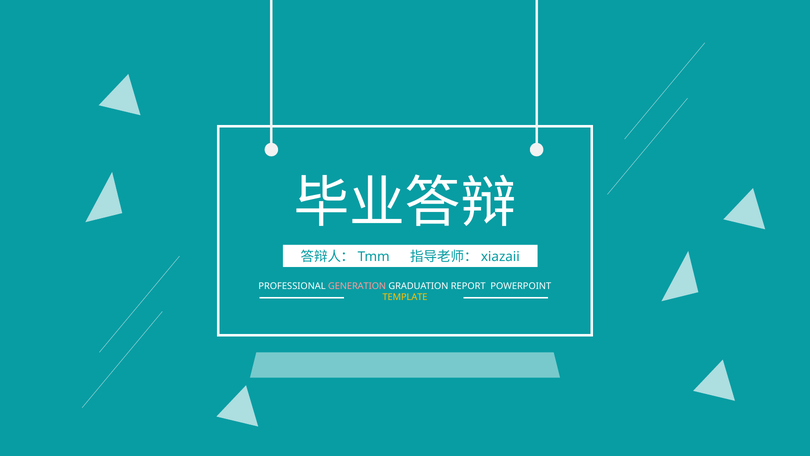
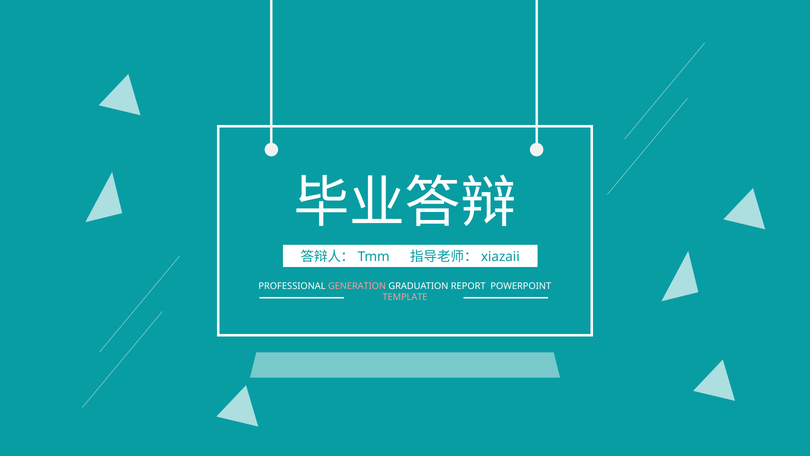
TEMPLATE colour: yellow -> pink (405, 297)
